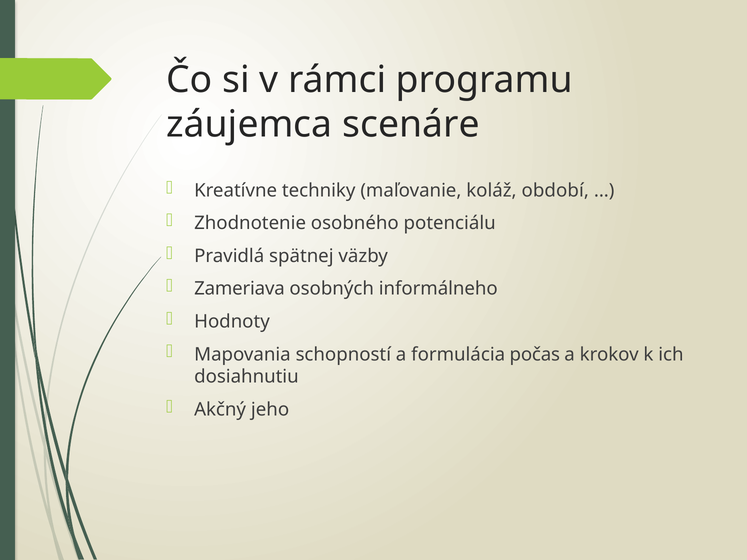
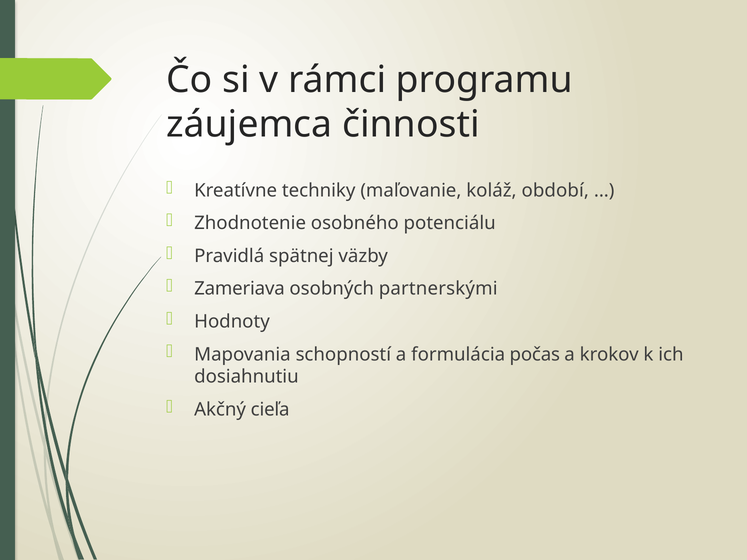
scenáre: scenáre -> činnosti (411, 125)
informálneho: informálneho -> partnerskými (438, 289)
jeho: jeho -> cieľa (270, 410)
